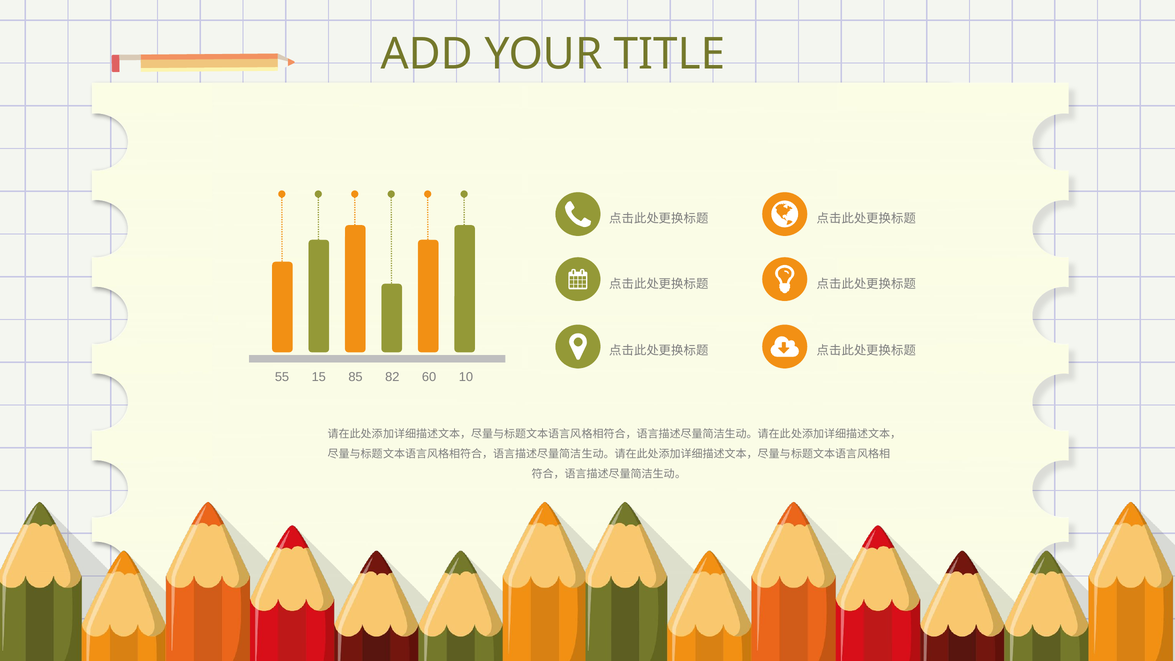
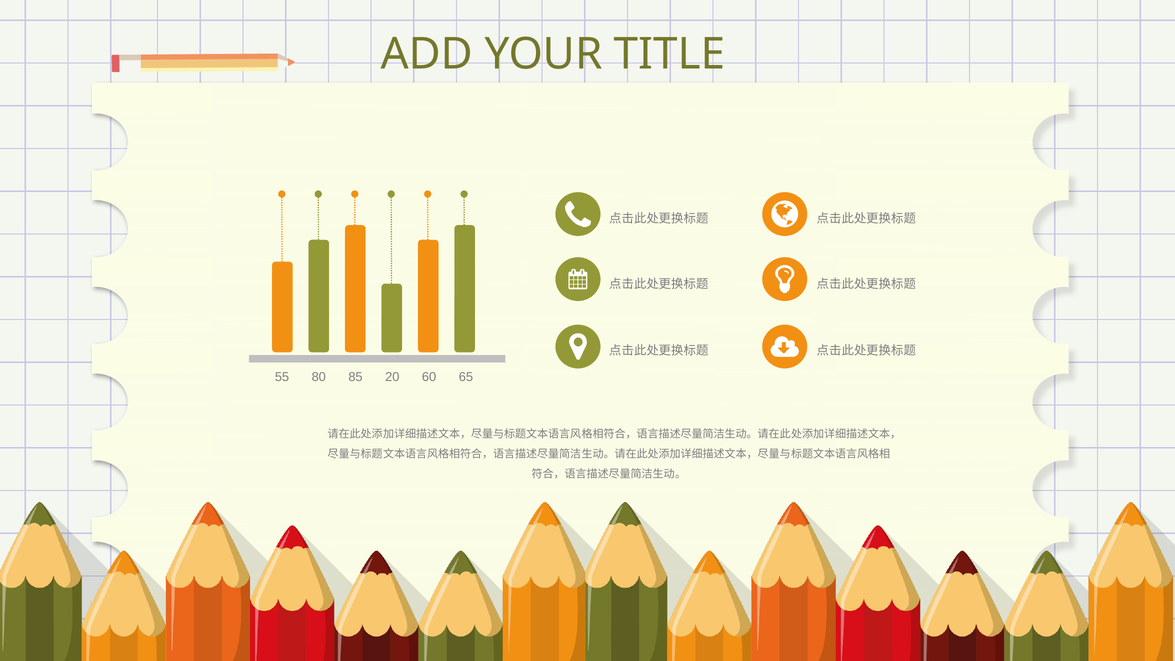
15: 15 -> 80 (319, 377)
82: 82 -> 20 (392, 377)
10: 10 -> 65 (466, 377)
